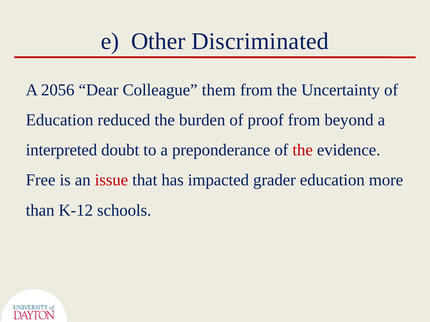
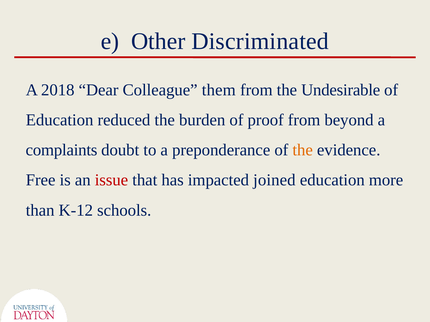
2056: 2056 -> 2018 (58, 90)
Uncertainty: Uncertainty -> Undesirable (341, 90)
interpreted: interpreted -> complaints (62, 150)
the colour: red -> orange (303, 150)
grader: grader -> joined (274, 180)
